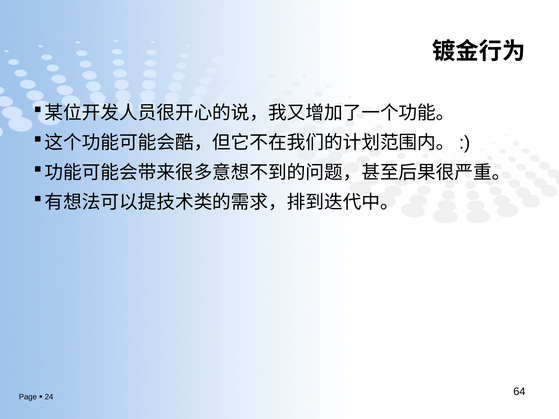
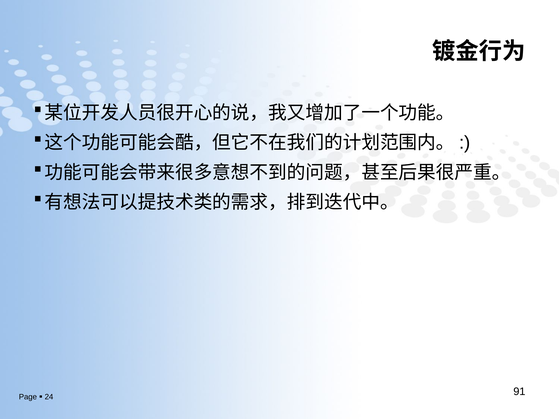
64: 64 -> 91 (519, 392)
